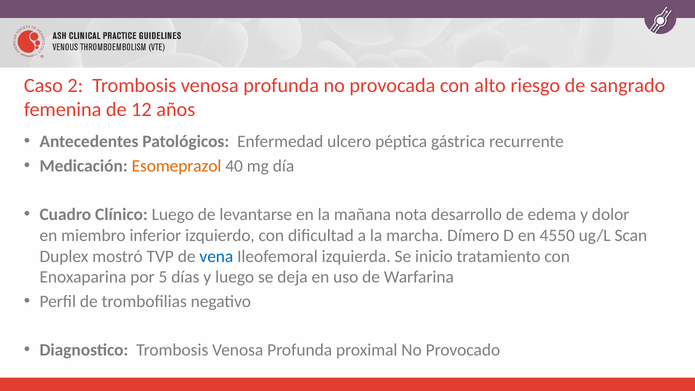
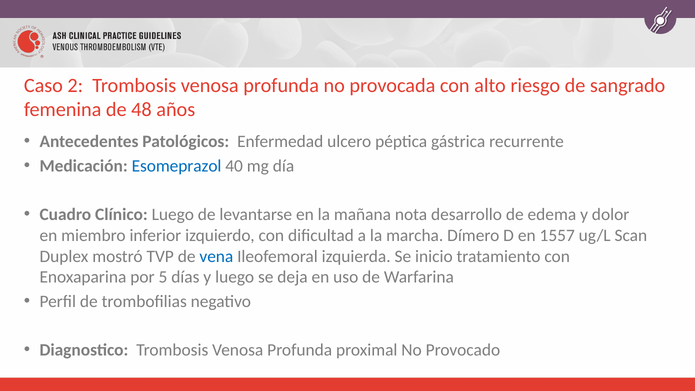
12: 12 -> 48 (141, 110)
Esomeprazol colour: orange -> blue (177, 166)
4550: 4550 -> 1557 (557, 235)
